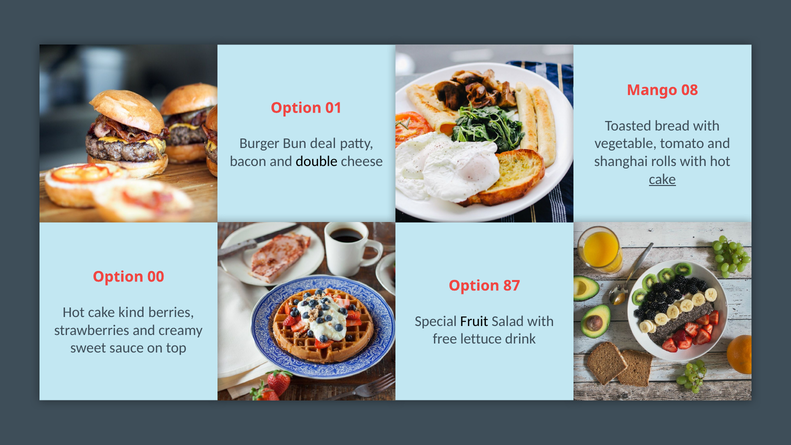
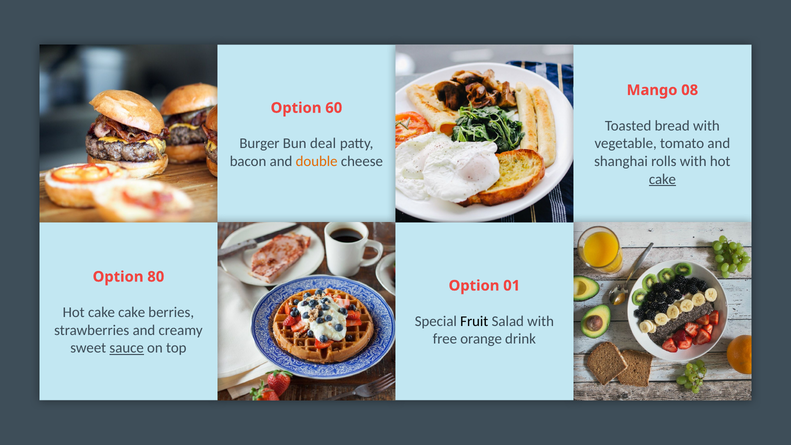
01: 01 -> 60 (334, 108)
double colour: black -> orange (317, 161)
00: 00 -> 80 (156, 277)
87: 87 -> 01 (512, 286)
cake kind: kind -> cake (132, 312)
lettuce: lettuce -> orange (481, 339)
sauce underline: none -> present (127, 348)
